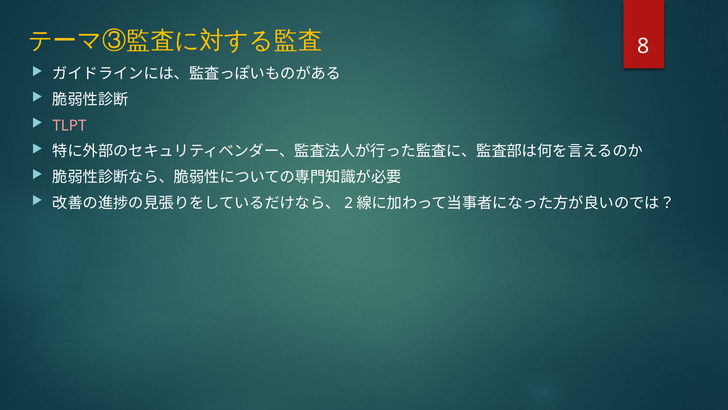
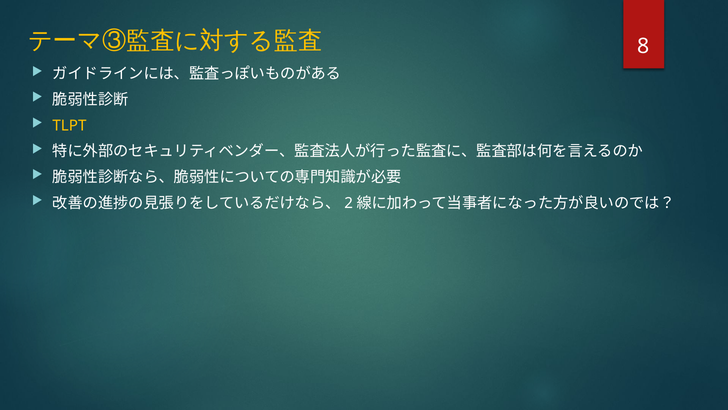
TLPT colour: pink -> yellow (69, 125)
